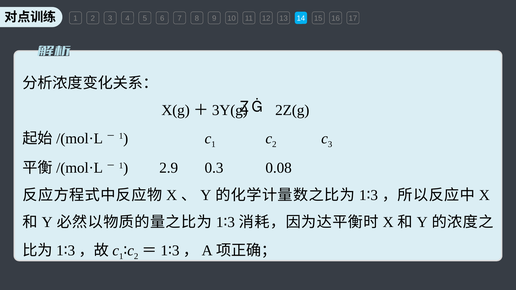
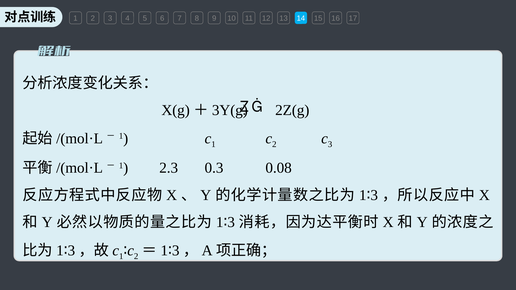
2.9: 2.9 -> 2.3 (169, 168)
